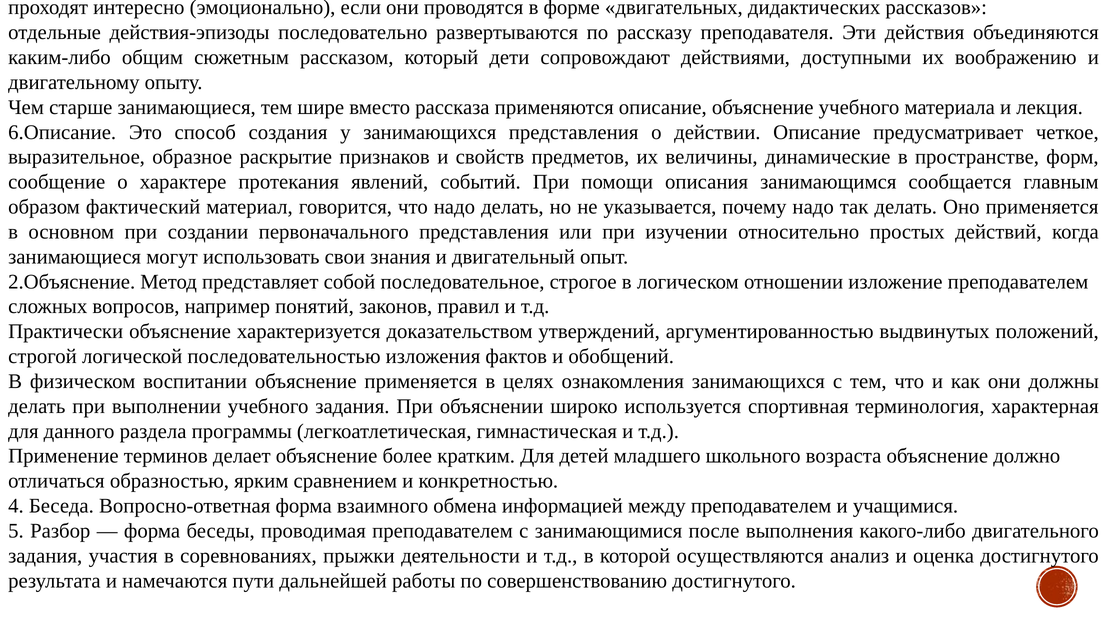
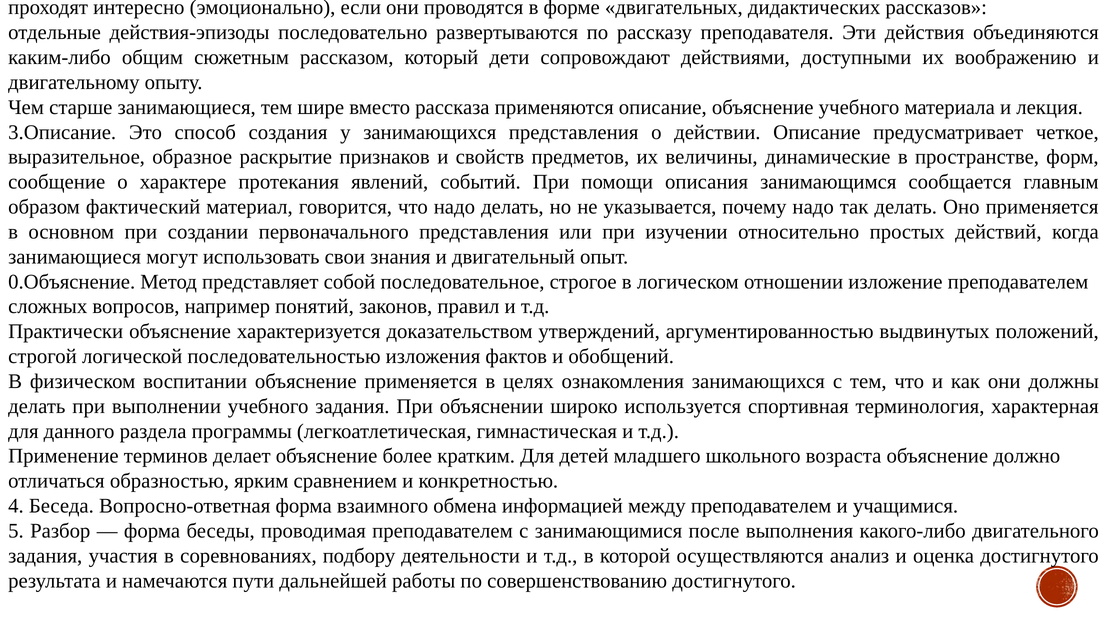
6.Описание: 6.Описание -> 3.Описание (62, 132)
2.Объяснение: 2.Объяснение -> 0.Объяснение (72, 282)
прыжки: прыжки -> подбору (359, 556)
